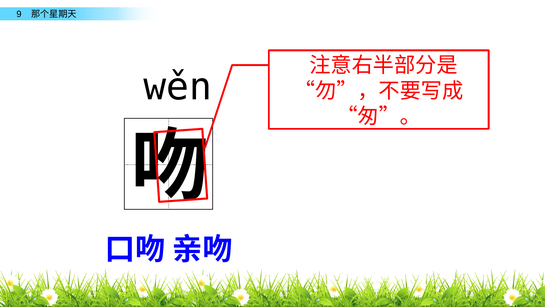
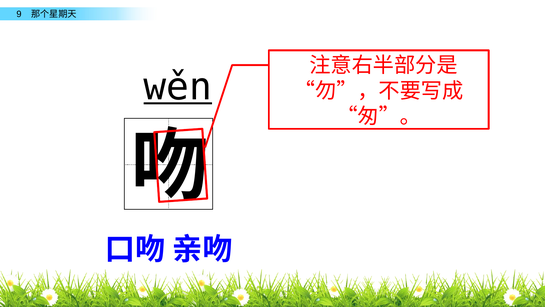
wěn underline: none -> present (178, 87)
